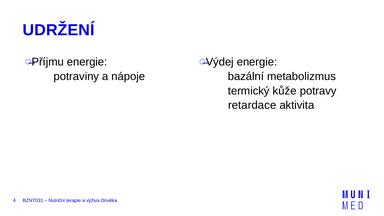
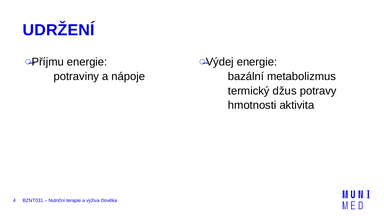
kůže: kůže -> džus (285, 91)
retardace: retardace -> hmotnosti (252, 105)
